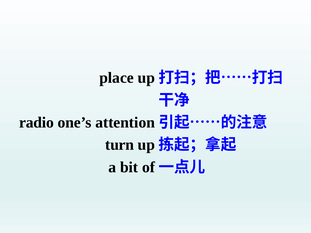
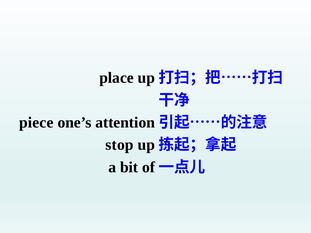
radio: radio -> piece (36, 123)
turn: turn -> stop (120, 145)
